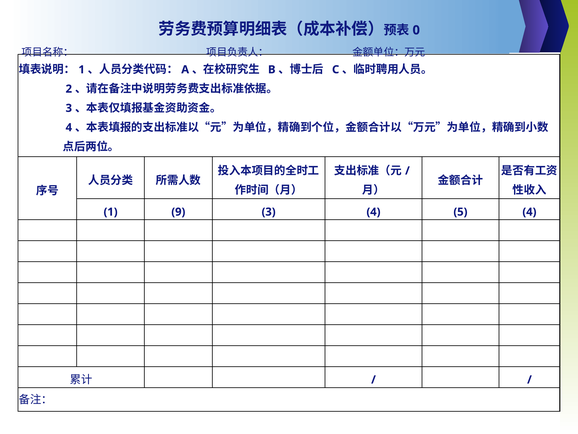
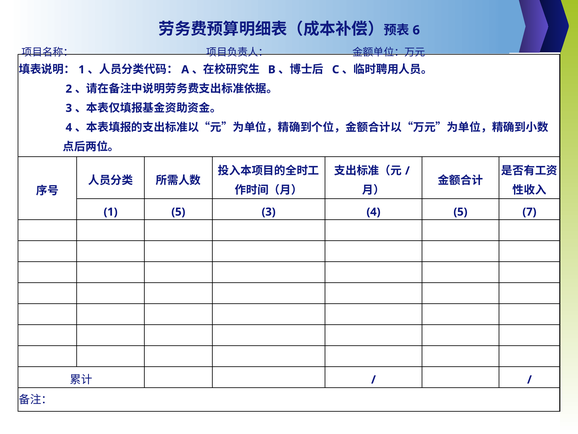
0: 0 -> 6 (416, 30)
1 9: 9 -> 5 (178, 212)
5 4: 4 -> 7 (529, 212)
